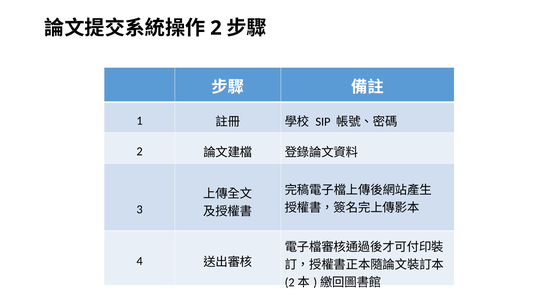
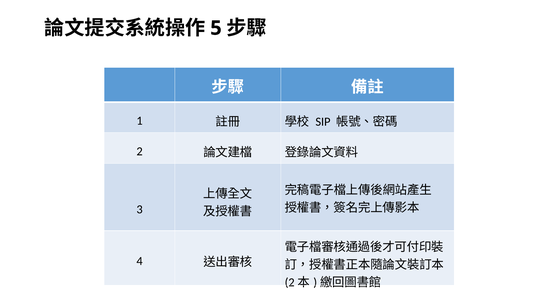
2: 2 -> 5 (216, 28)
